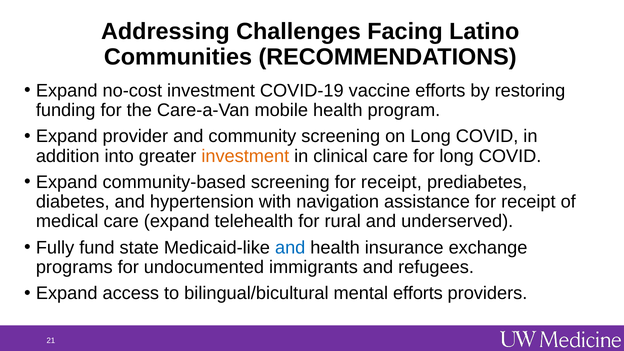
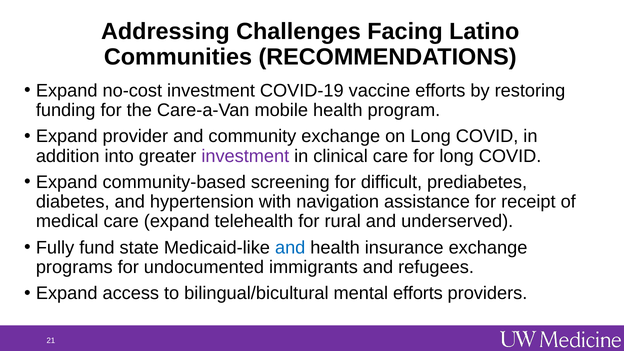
community screening: screening -> exchange (341, 136)
investment colour: orange -> purple (245, 156)
screening for receipt: receipt -> difficult (392, 182)
